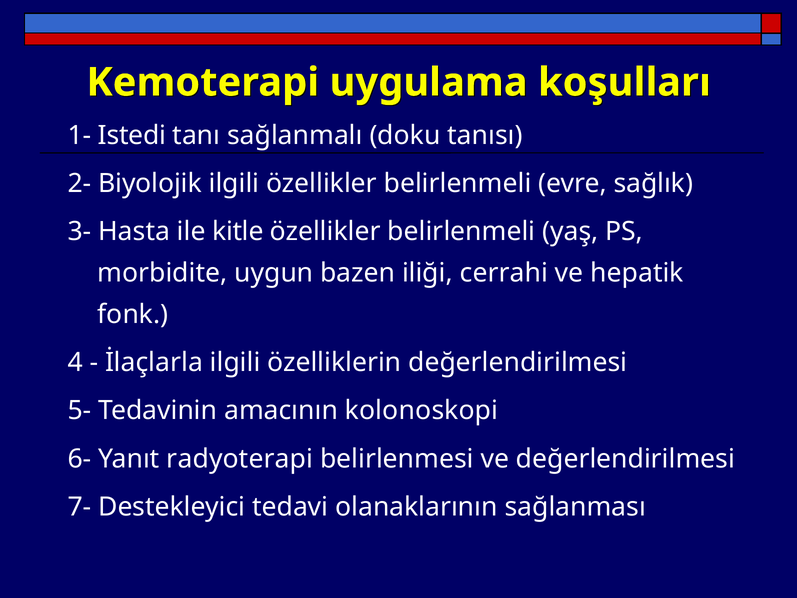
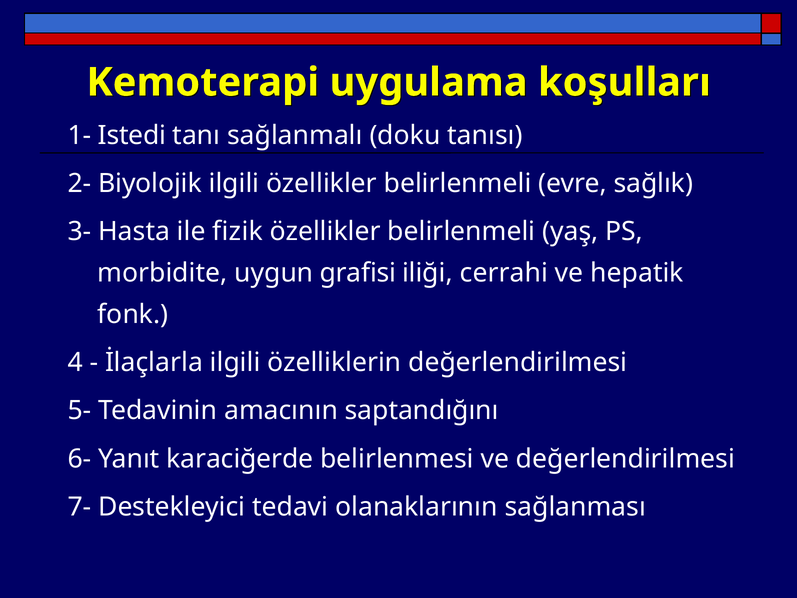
kitle: kitle -> fizik (238, 232)
bazen: bazen -> grafisi (358, 273)
kolonoskopi: kolonoskopi -> saptandığını (422, 411)
radyoterapi: radyoterapi -> karaciğerde (240, 459)
